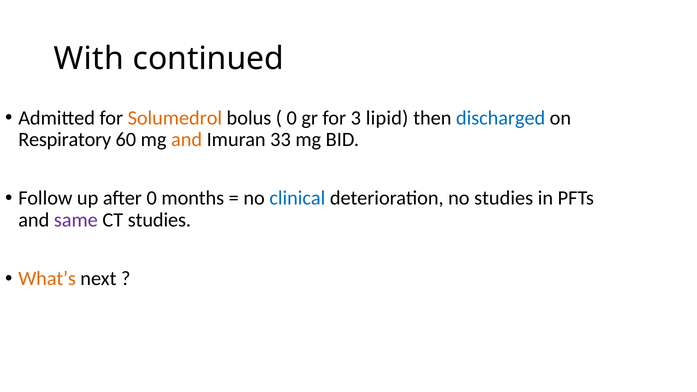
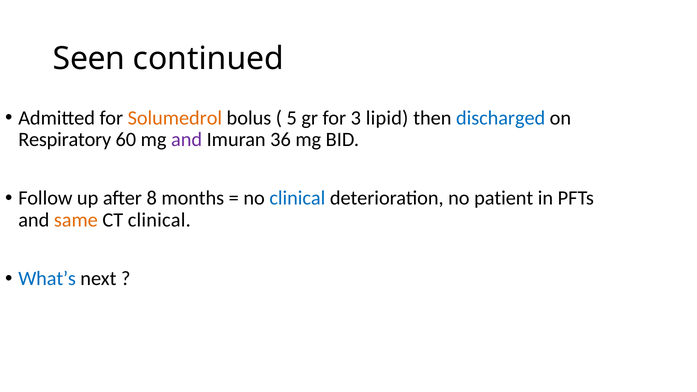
With: With -> Seen (89, 59)
0: 0 -> 5 (292, 118)
and colour: orange -> purple (187, 140)
33: 33 -> 36 (281, 140)
after 0: 0 -> 8 (152, 198)
no studies: studies -> patient (504, 198)
same colour: purple -> orange (76, 220)
CT studies: studies -> clinical (159, 220)
What’s colour: orange -> blue (47, 279)
